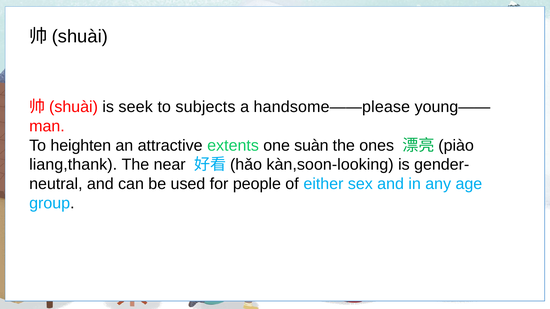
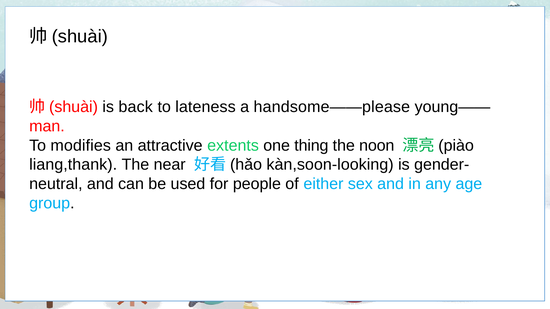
seek: seek -> back (136, 107)
subjects: subjects -> lateness (206, 107)
heighten: heighten -> modifies (81, 146)
suàn: suàn -> thing (311, 146)
ones: ones -> noon (377, 146)
